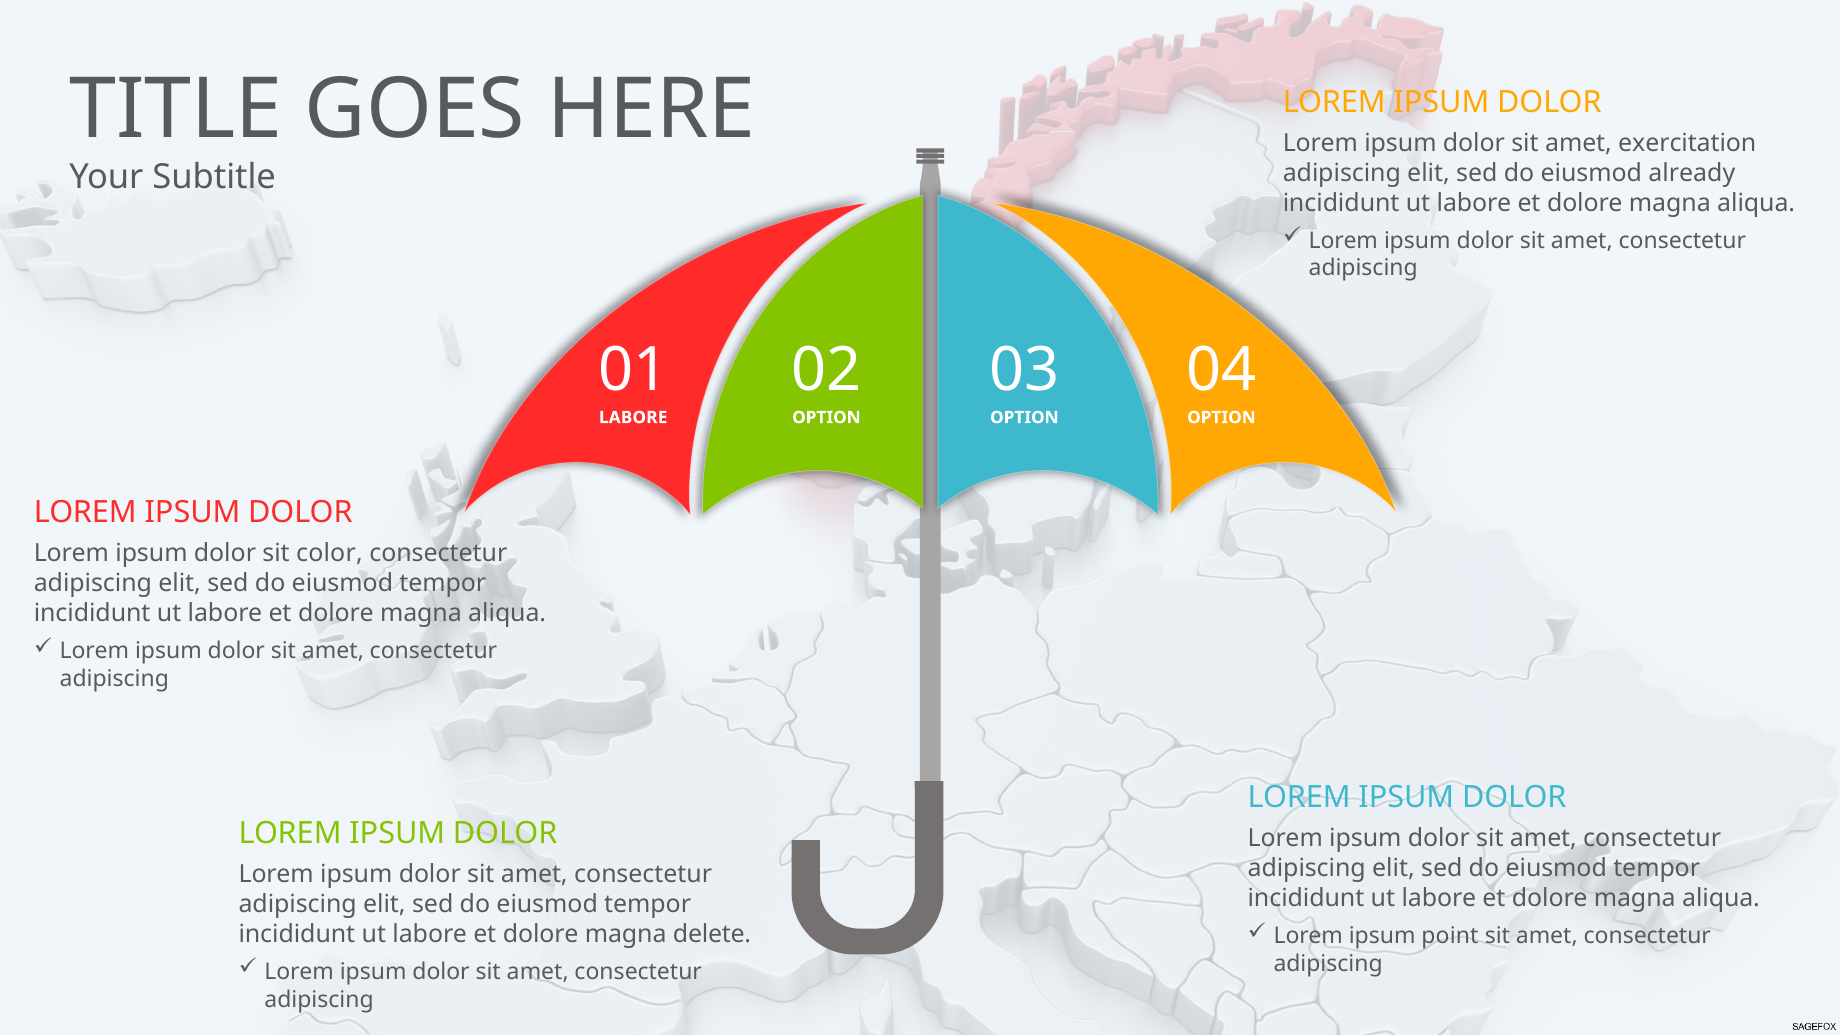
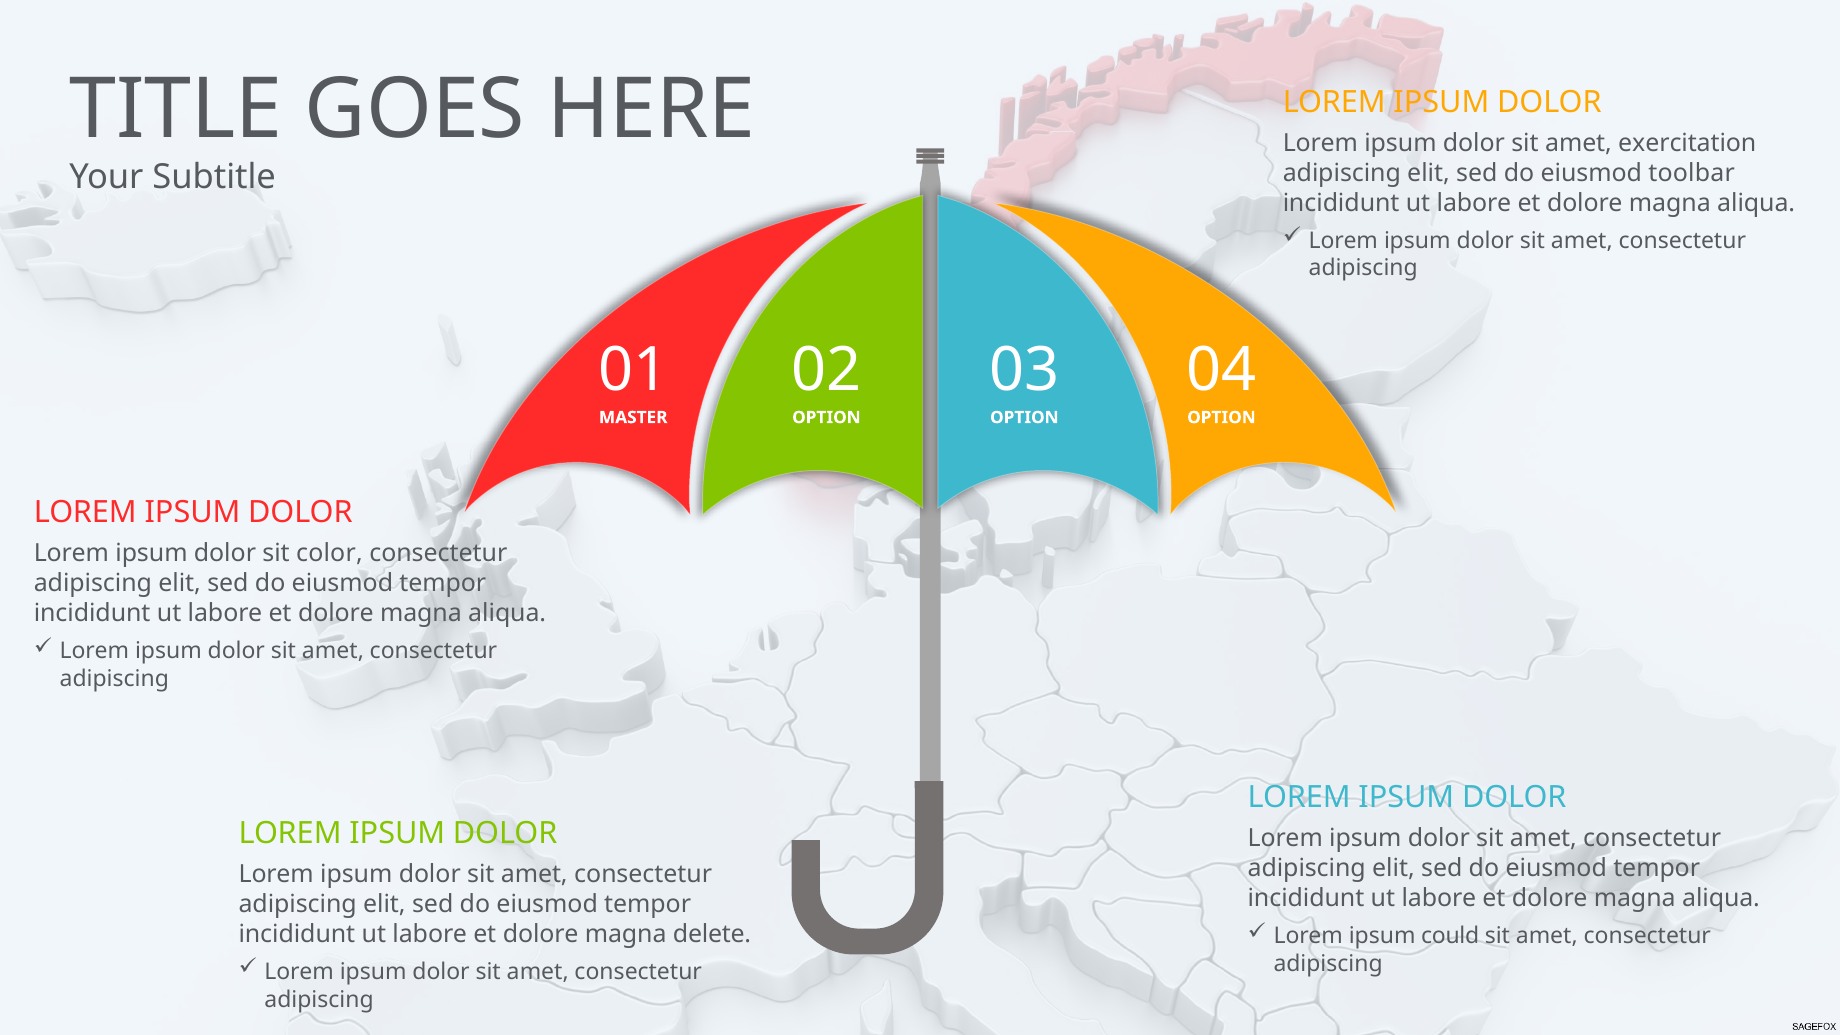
already: already -> toolbar (1692, 173)
LABORE: LABORE -> MASTER (633, 417)
point: point -> could (1450, 936)
